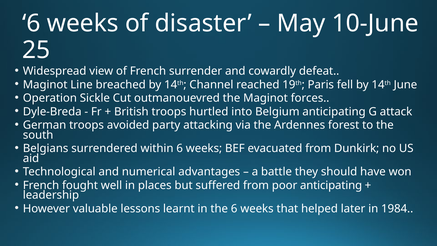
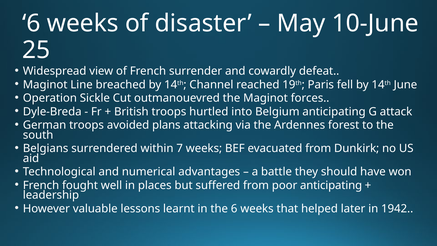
party: party -> plans (166, 125)
within 6: 6 -> 7 (180, 148)
1984: 1984 -> 1942 (397, 208)
